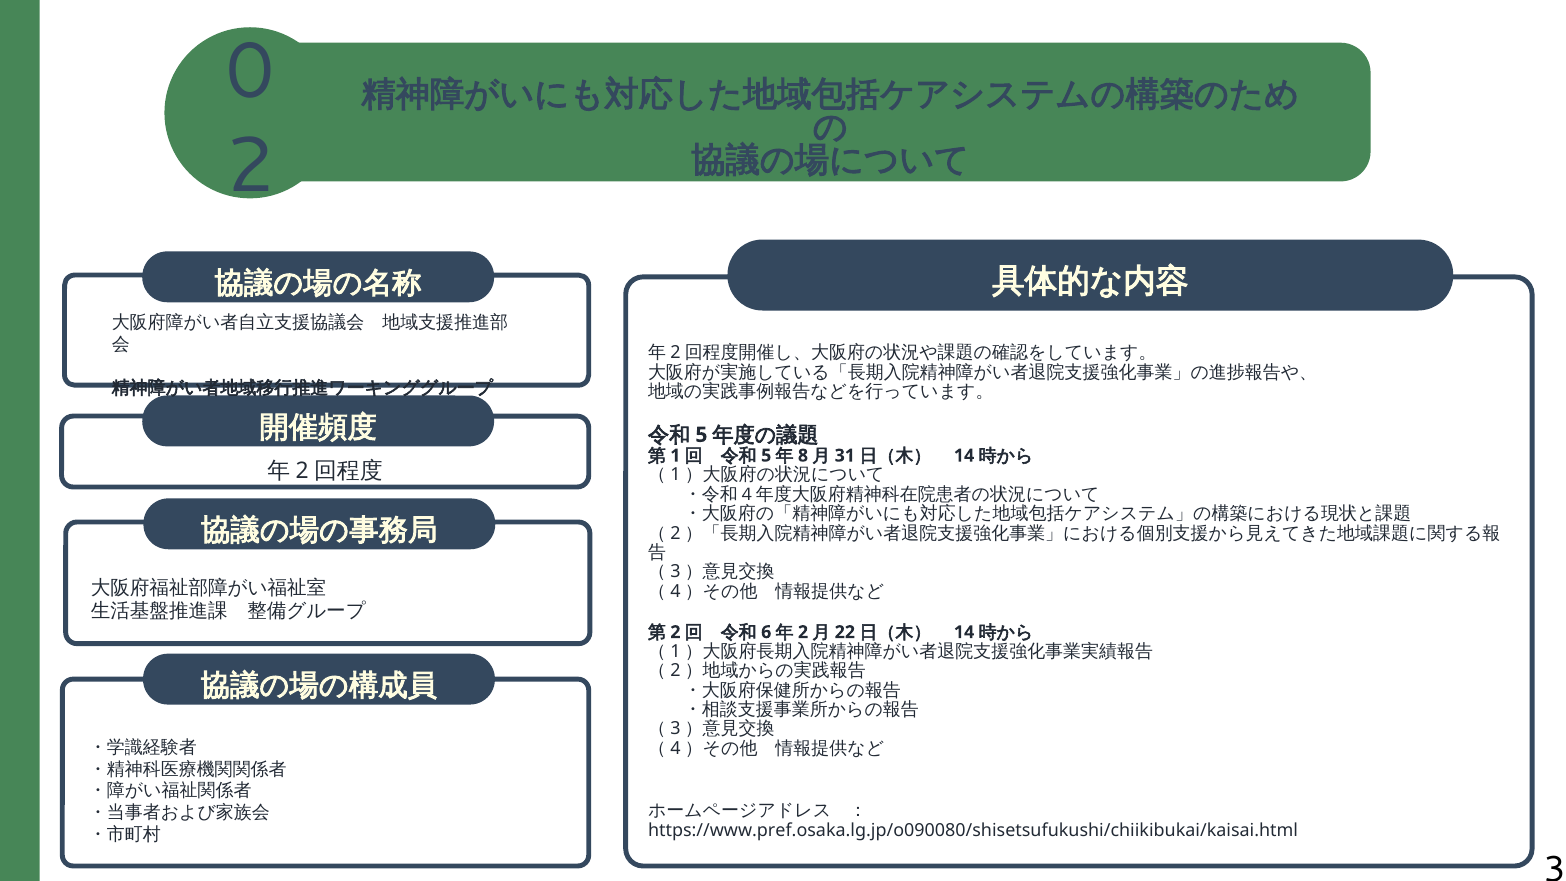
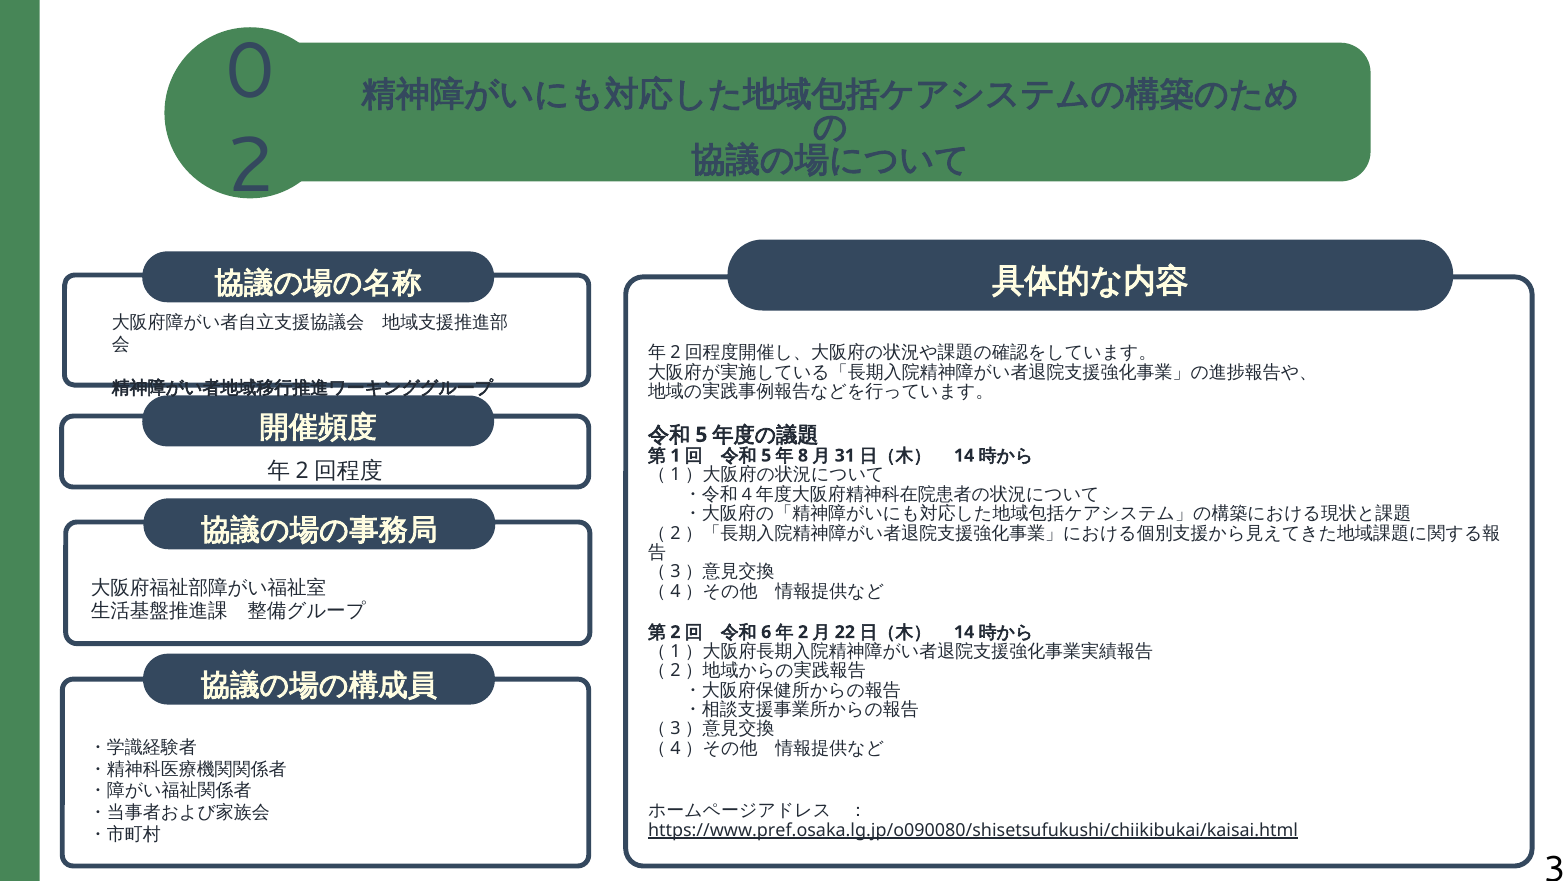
https://www.pref.osaka.lg.jp/o090080/shisetsufukushi/chiikibukai/kaisai.html underline: none -> present (973, 830)
